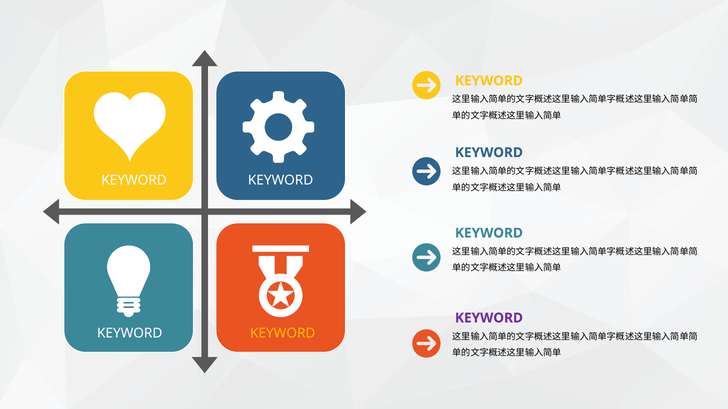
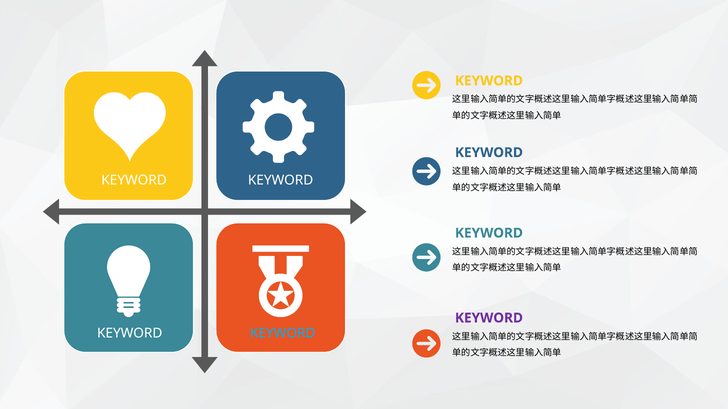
KEYWORD colour: yellow -> light blue (283, 334)
